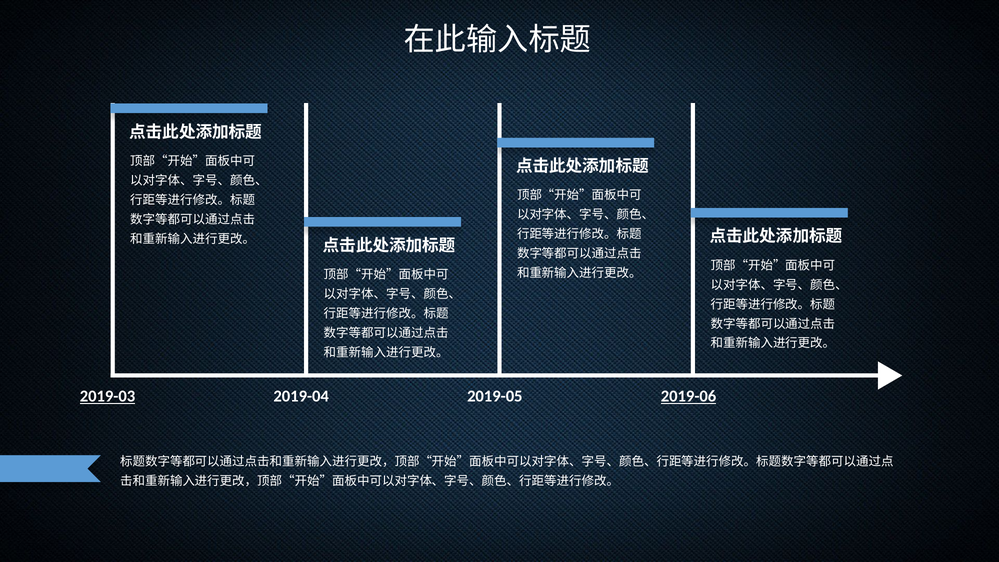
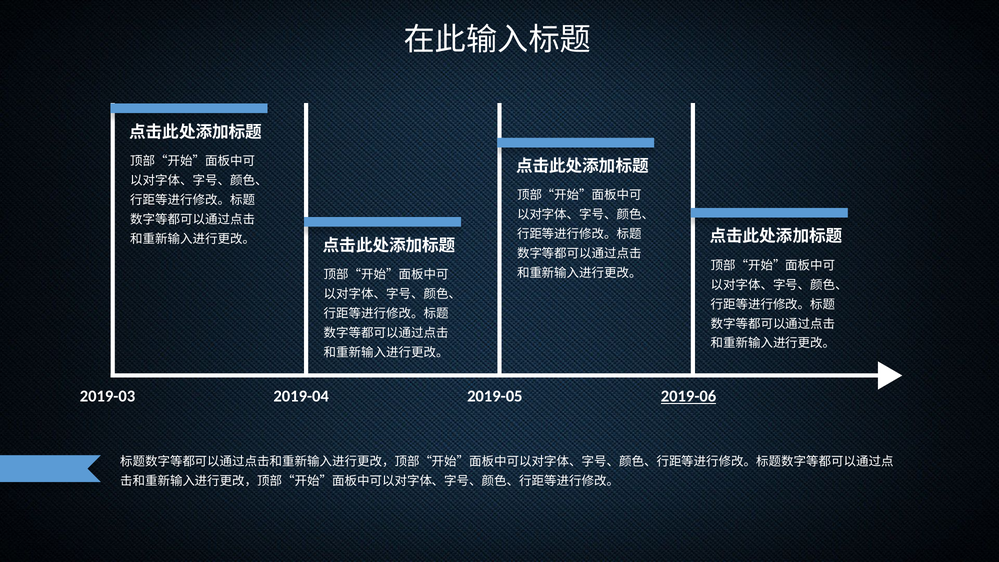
2019-03 underline: present -> none (108, 396)
